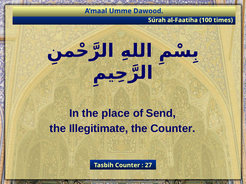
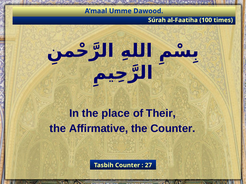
Send: Send -> Their (161, 114)
Illegitimate: Illegitimate -> Affirmative (99, 129)
